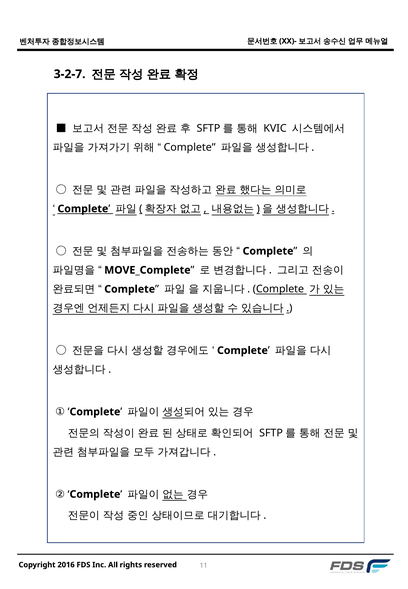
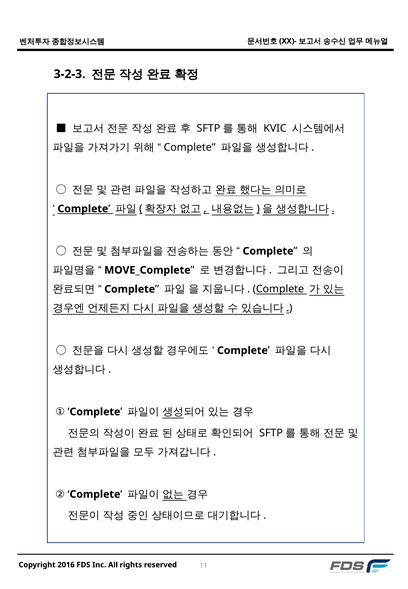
3-2-7: 3-2-7 -> 3-2-3 (70, 74)
